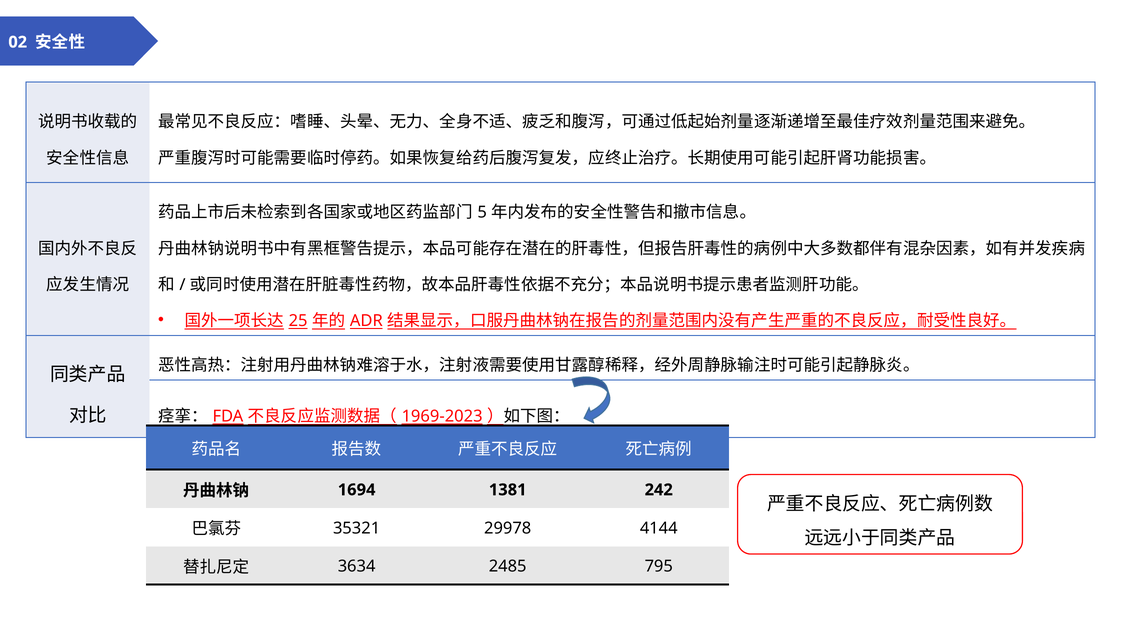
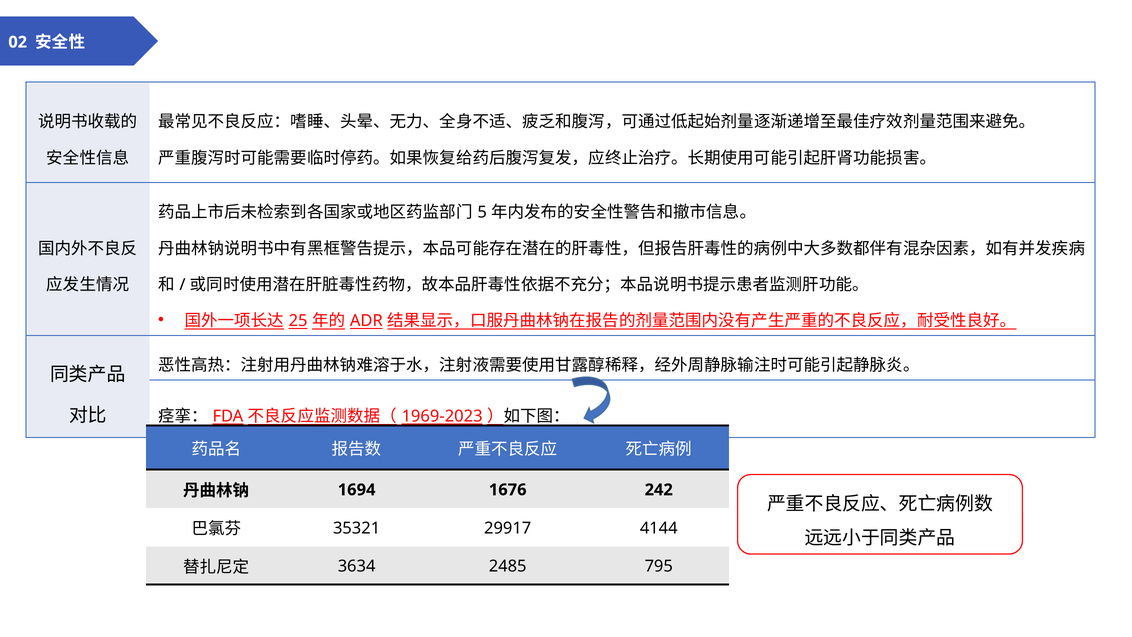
1381: 1381 -> 1676 (508, 490)
29978: 29978 -> 29917 (508, 528)
